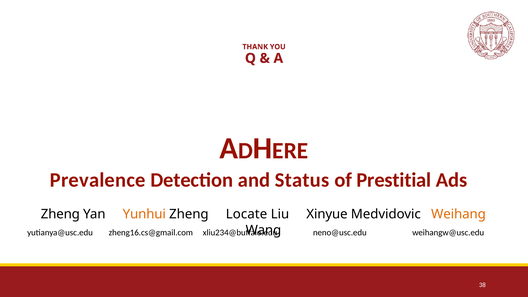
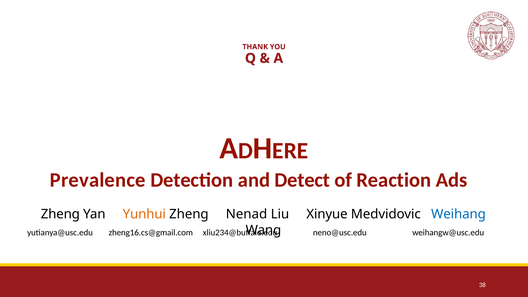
Status: Status -> Detect (302, 180)
Prestitial: Prestitial -> Reaction (394, 180)
Locate: Locate -> Nenad (247, 214)
Weihang colour: orange -> blue (458, 214)
